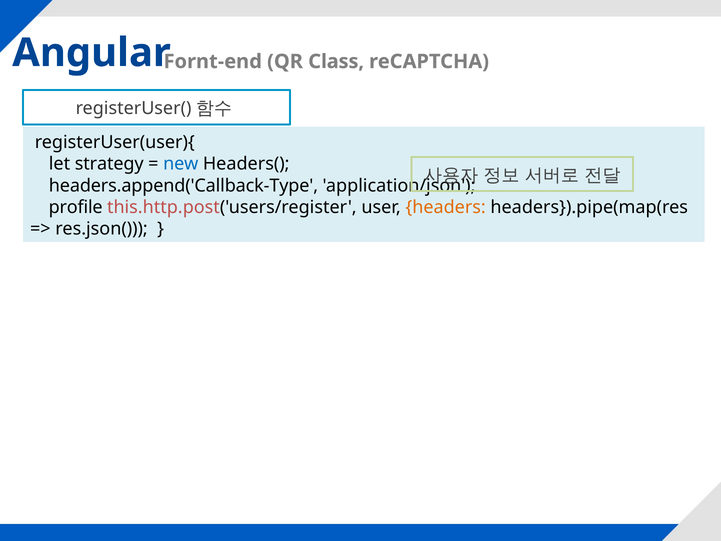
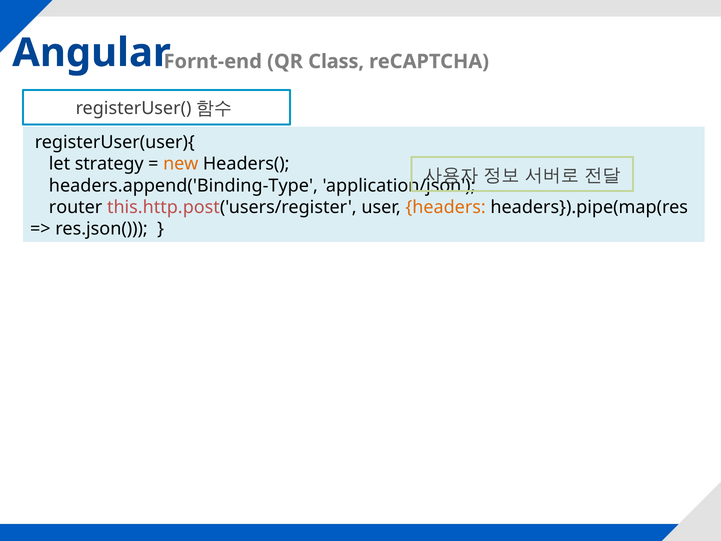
new colour: blue -> orange (181, 164)
headers.append('Callback-Type: headers.append('Callback-Type -> headers.append('Binding-Type (183, 186)
profile: profile -> router (76, 207)
